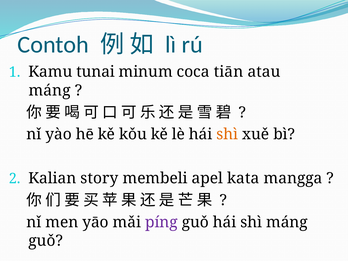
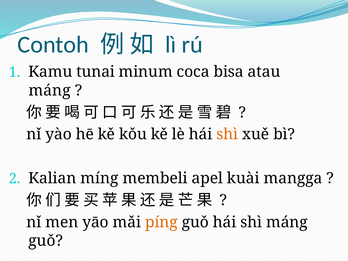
tiān: tiān -> bisa (229, 72)
story: story -> míng (99, 178)
kata: kata -> kuài (243, 178)
píng colour: purple -> orange (161, 222)
